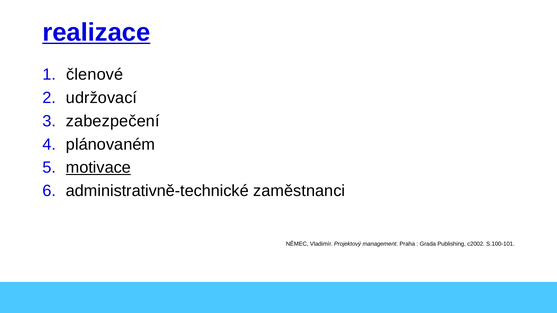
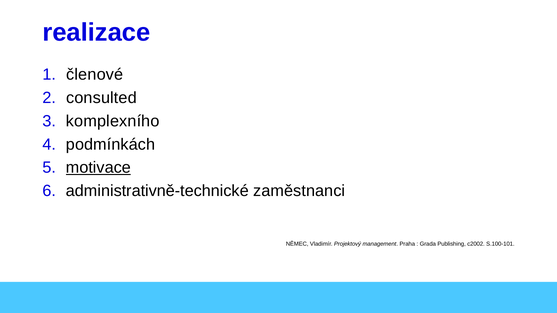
realizace underline: present -> none (96, 32)
udržovací: udržovací -> consulted (101, 98)
zabezpečení: zabezpečení -> komplexního (113, 121)
plánovaném: plánovaném -> podmínkách (111, 144)
